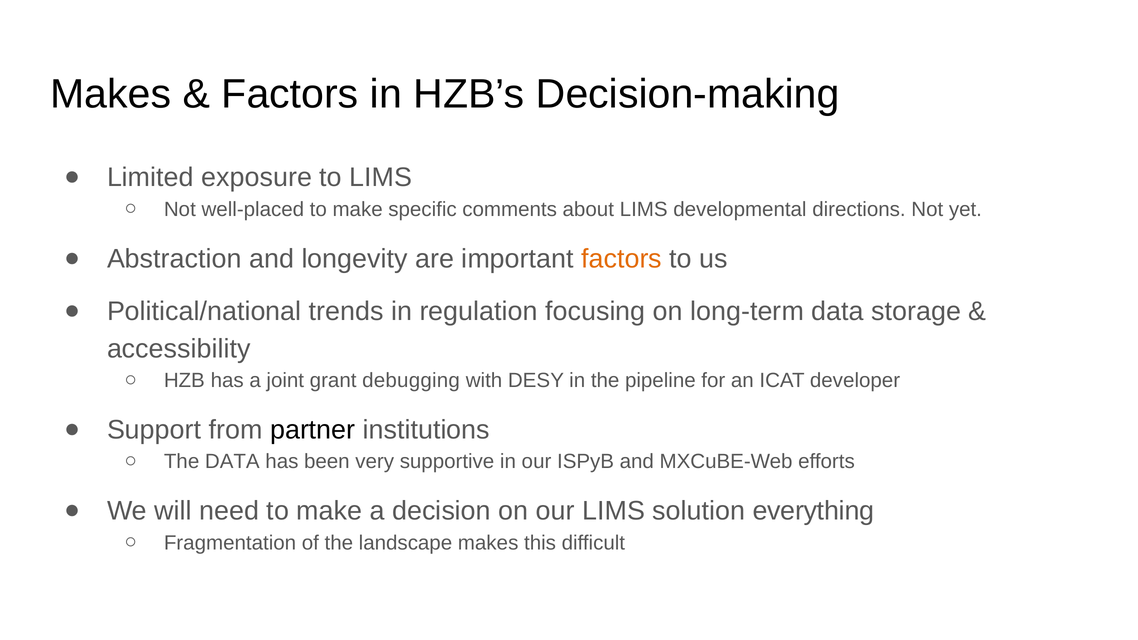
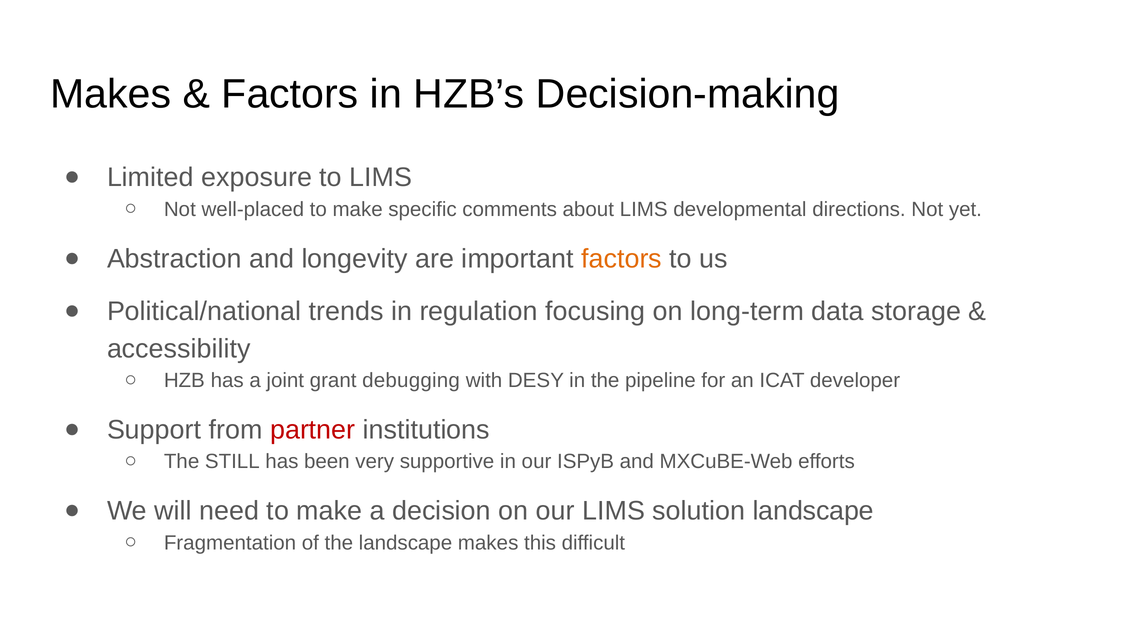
partner colour: black -> red (313, 430)
The DATA: DATA -> STILL (232, 462)
solution everything: everything -> landscape (813, 511)
